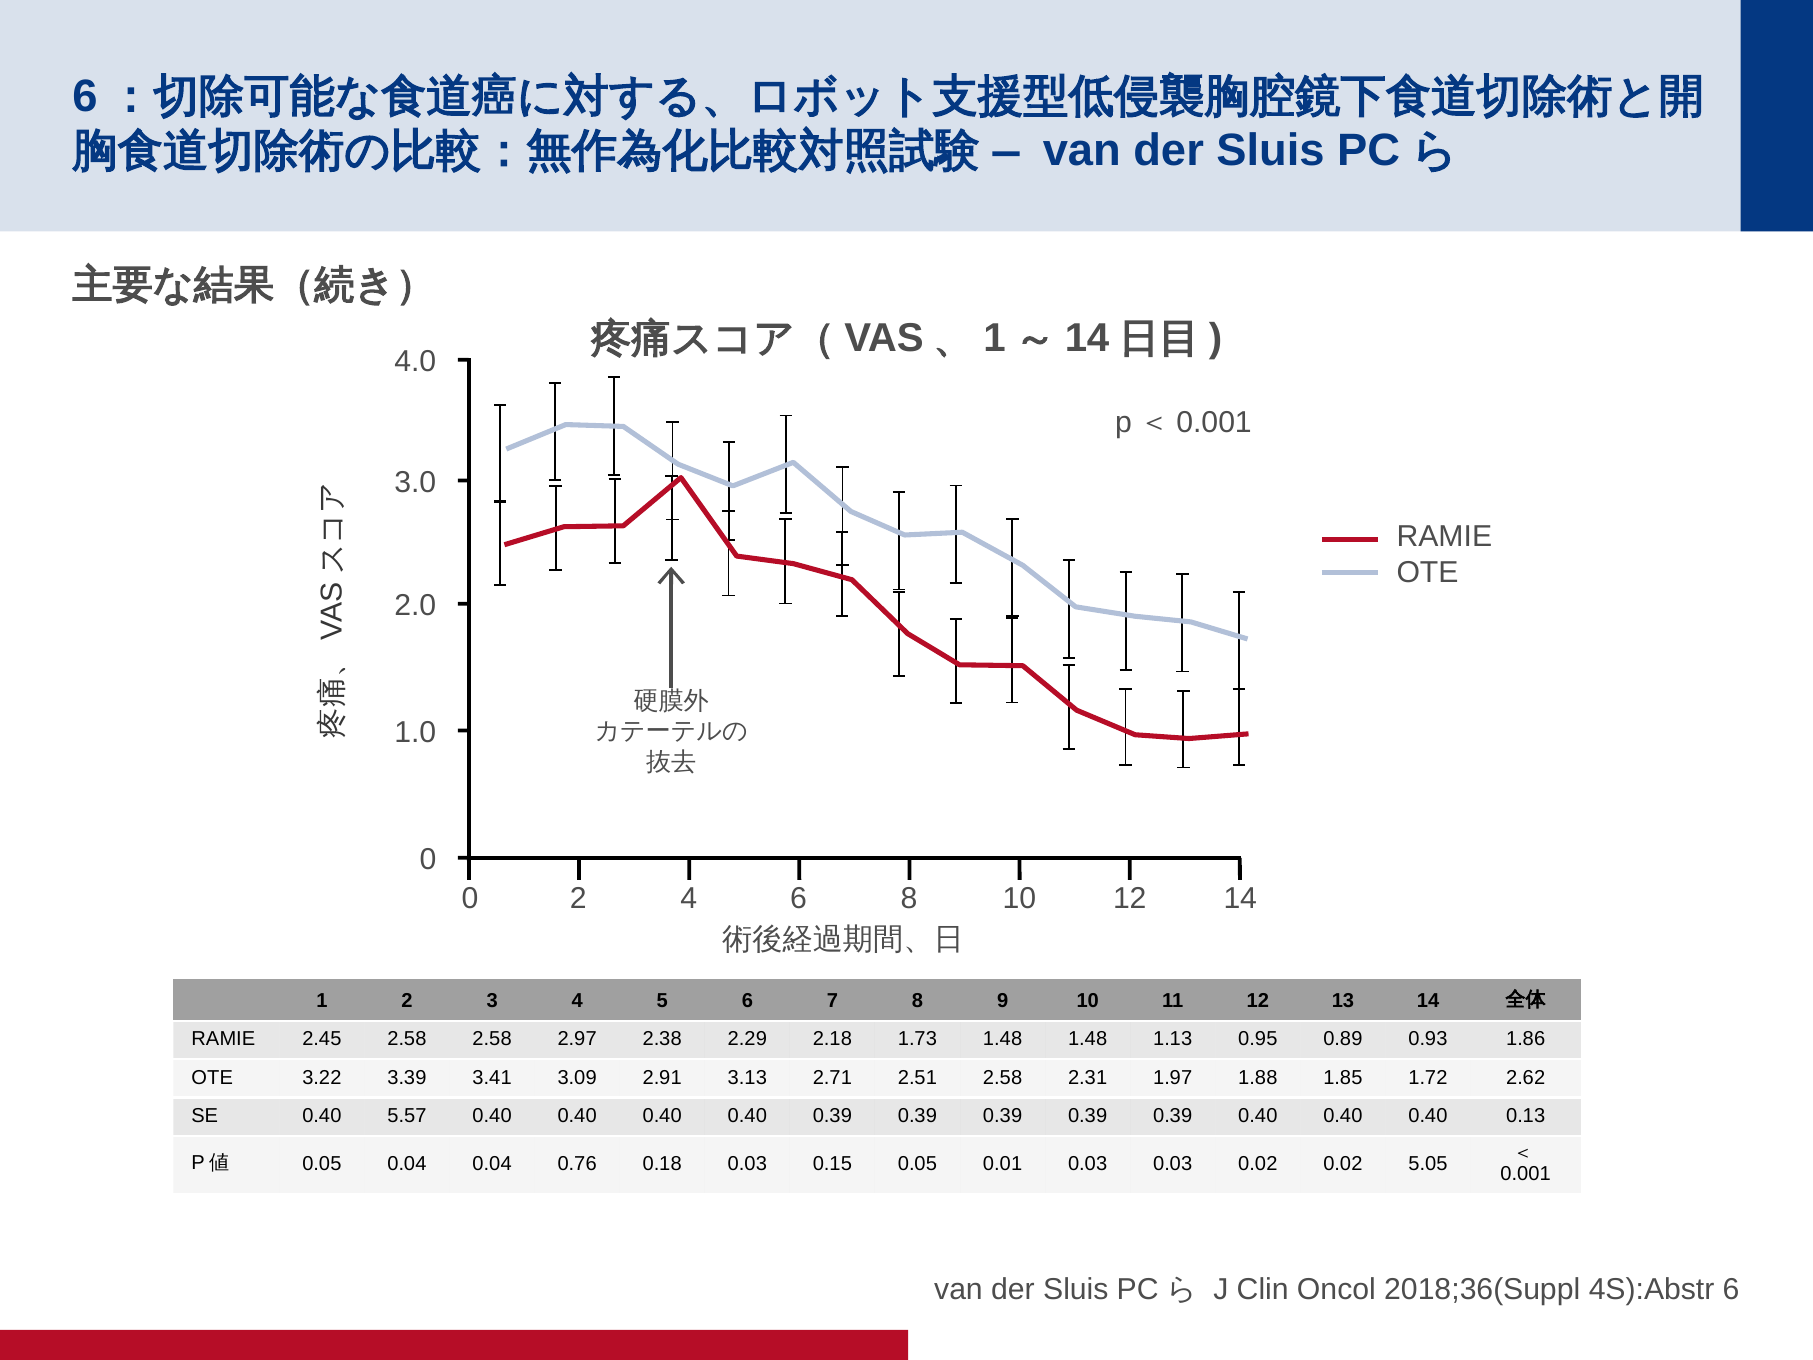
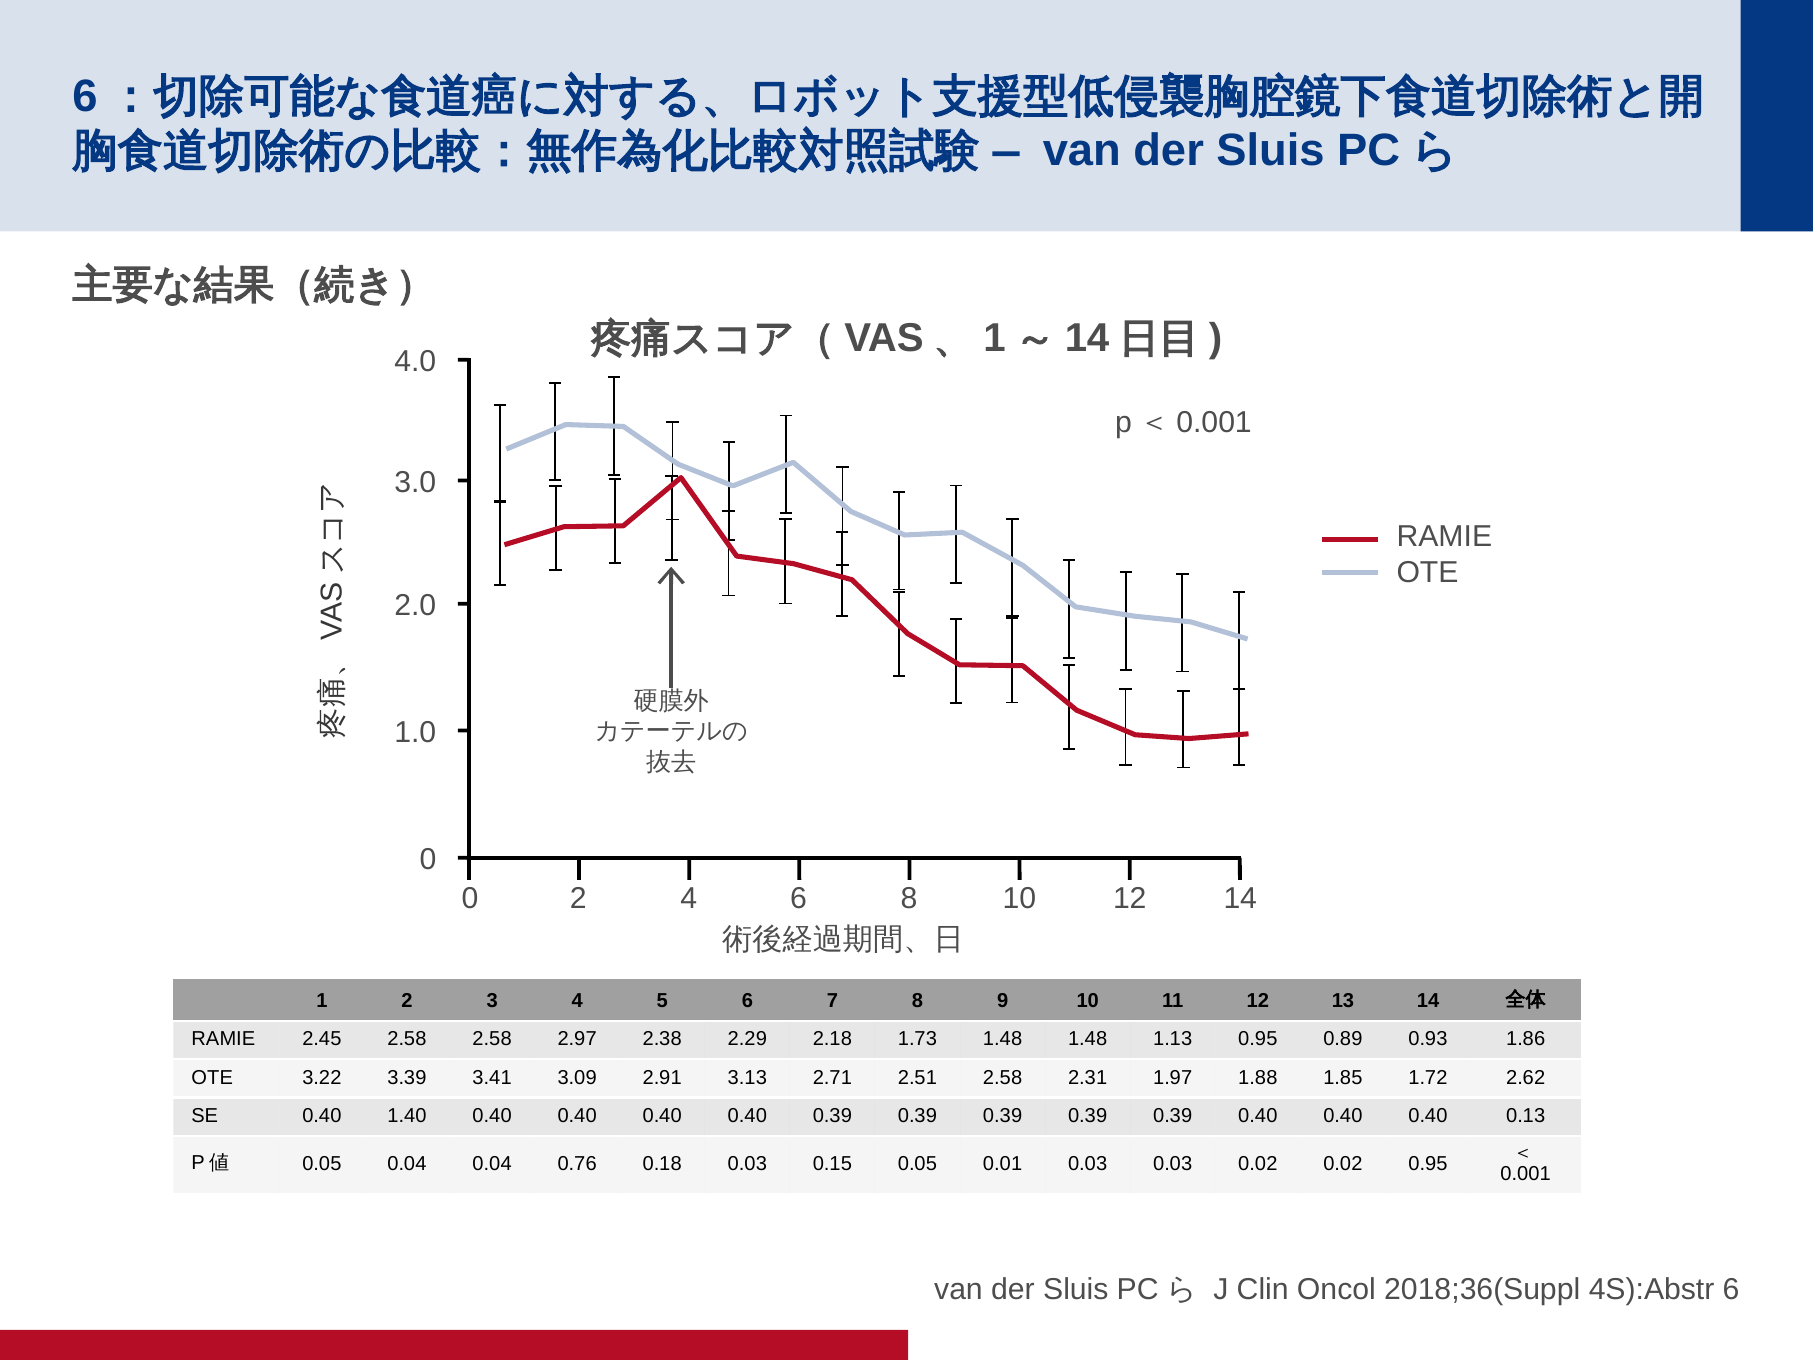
5.57: 5.57 -> 1.40 (407, 1116)
0.02 5.05: 5.05 -> 0.95 (1428, 1164)
